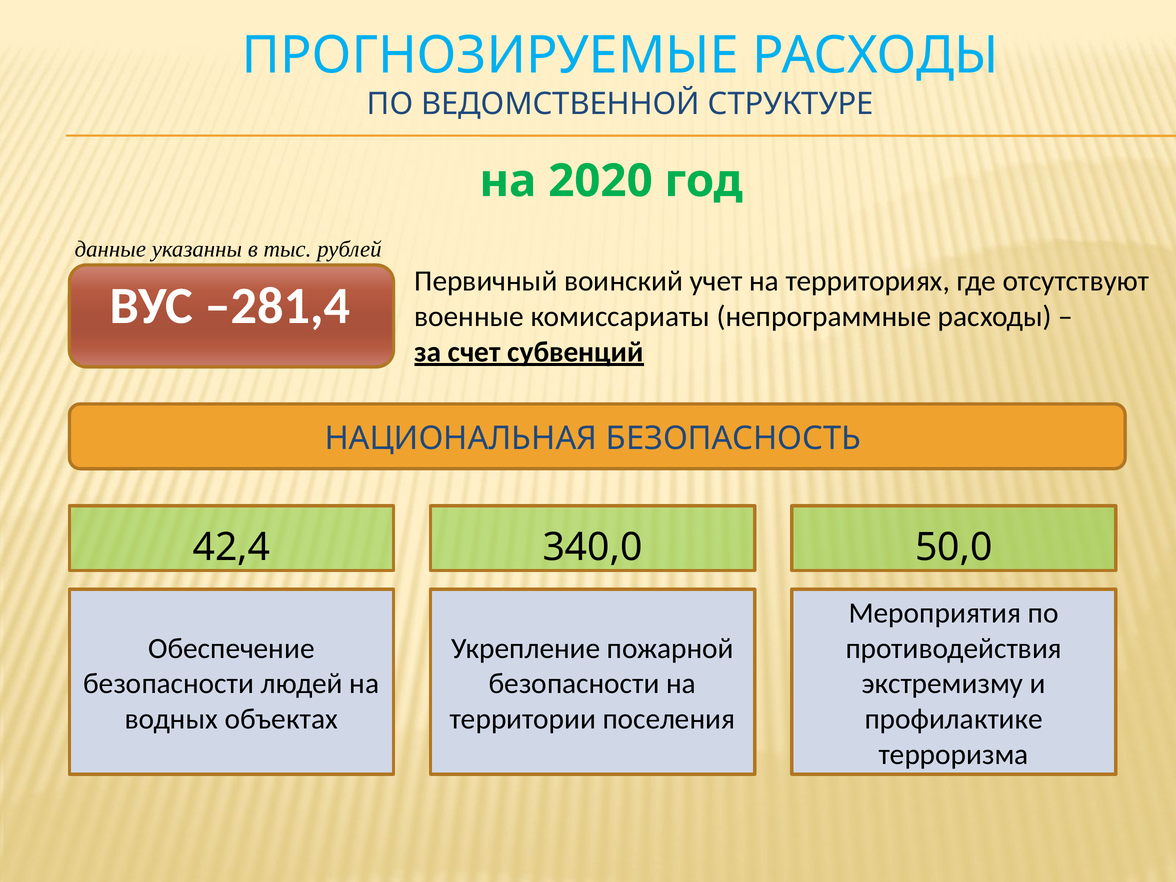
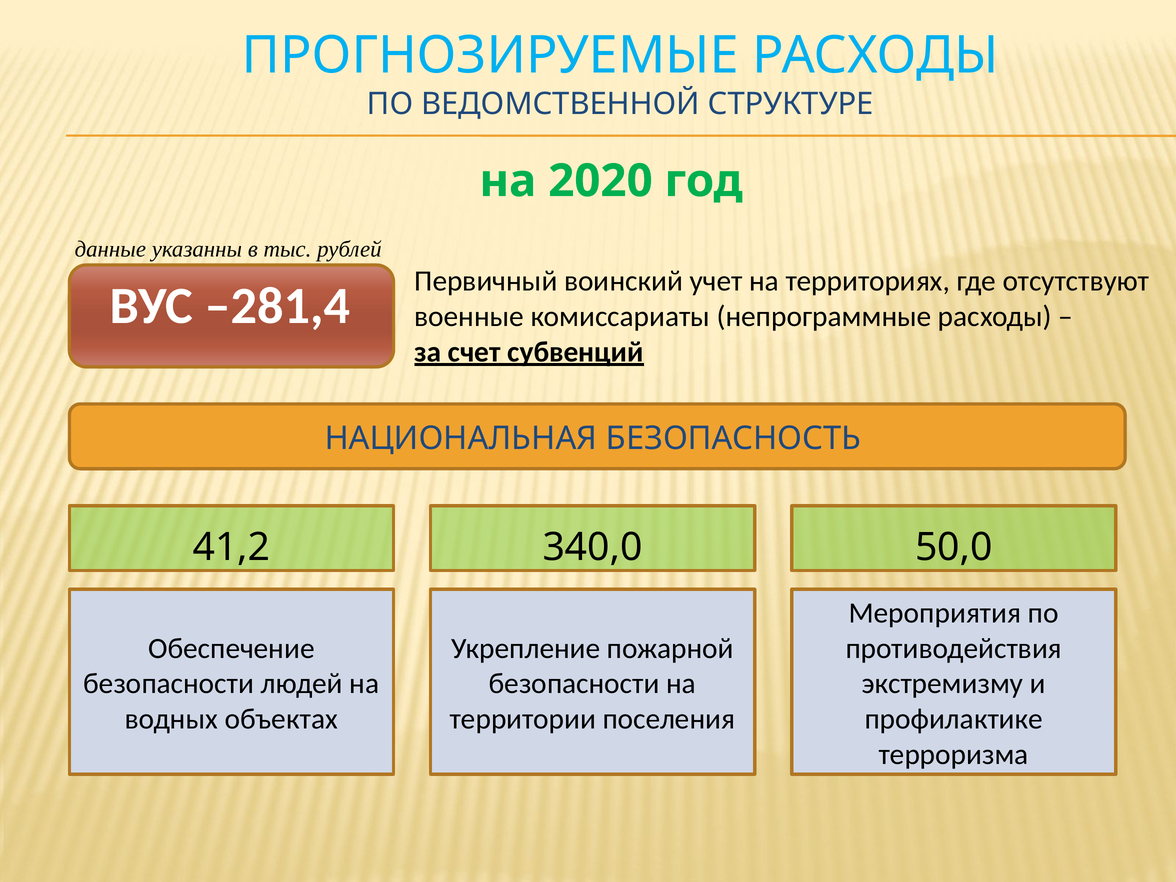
42,4: 42,4 -> 41,2 (232, 547)
